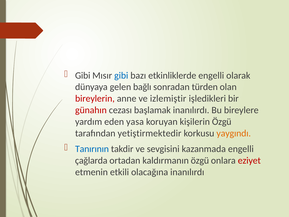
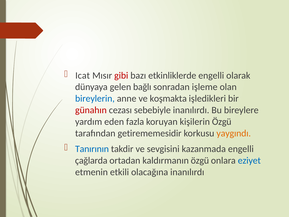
Gibi: Gibi -> Icat (83, 75)
gibi colour: blue -> red (121, 75)
türden: türden -> işleme (205, 87)
bireylerin colour: red -> blue (95, 98)
izlemiştir: izlemiştir -> koşmakta (168, 98)
başlamak: başlamak -> sebebiyle (152, 110)
yasa: yasa -> fazla (135, 122)
yetiştirmektedir: yetiştirmektedir -> getirememesidir (150, 133)
eziyet colour: red -> blue (249, 160)
